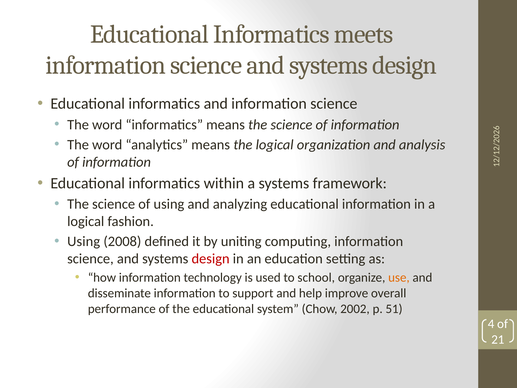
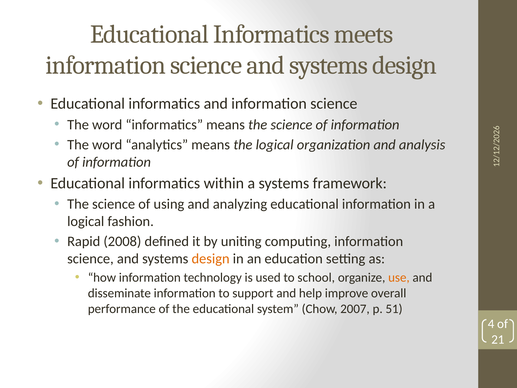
Using: Using -> Rapid (84, 241)
design colour: red -> orange (211, 259)
2002: 2002 -> 2007 (355, 309)
